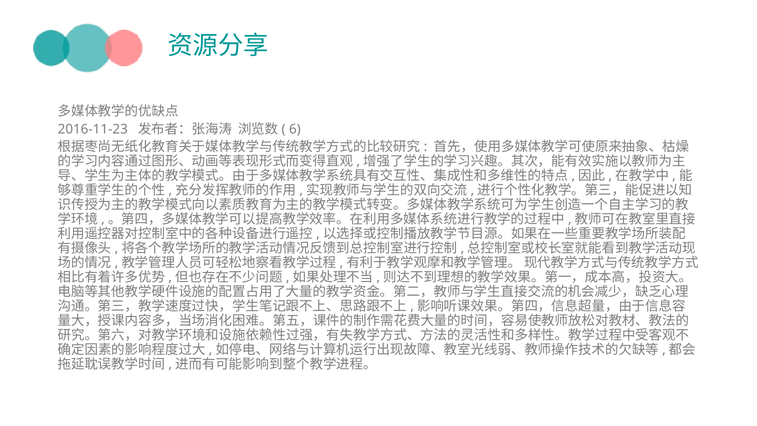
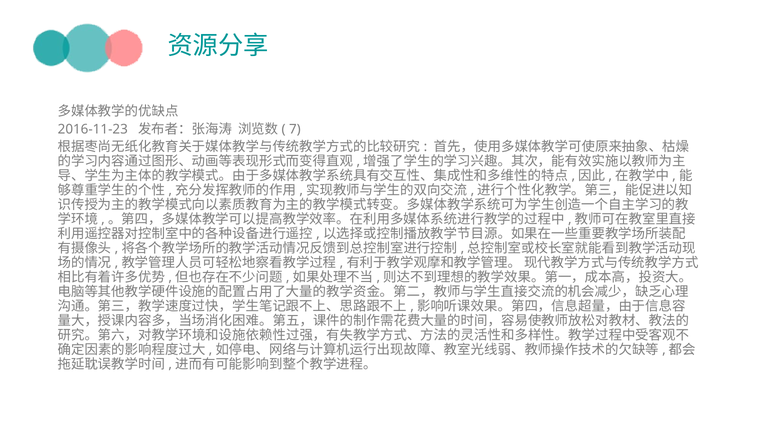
6: 6 -> 7 (295, 129)
